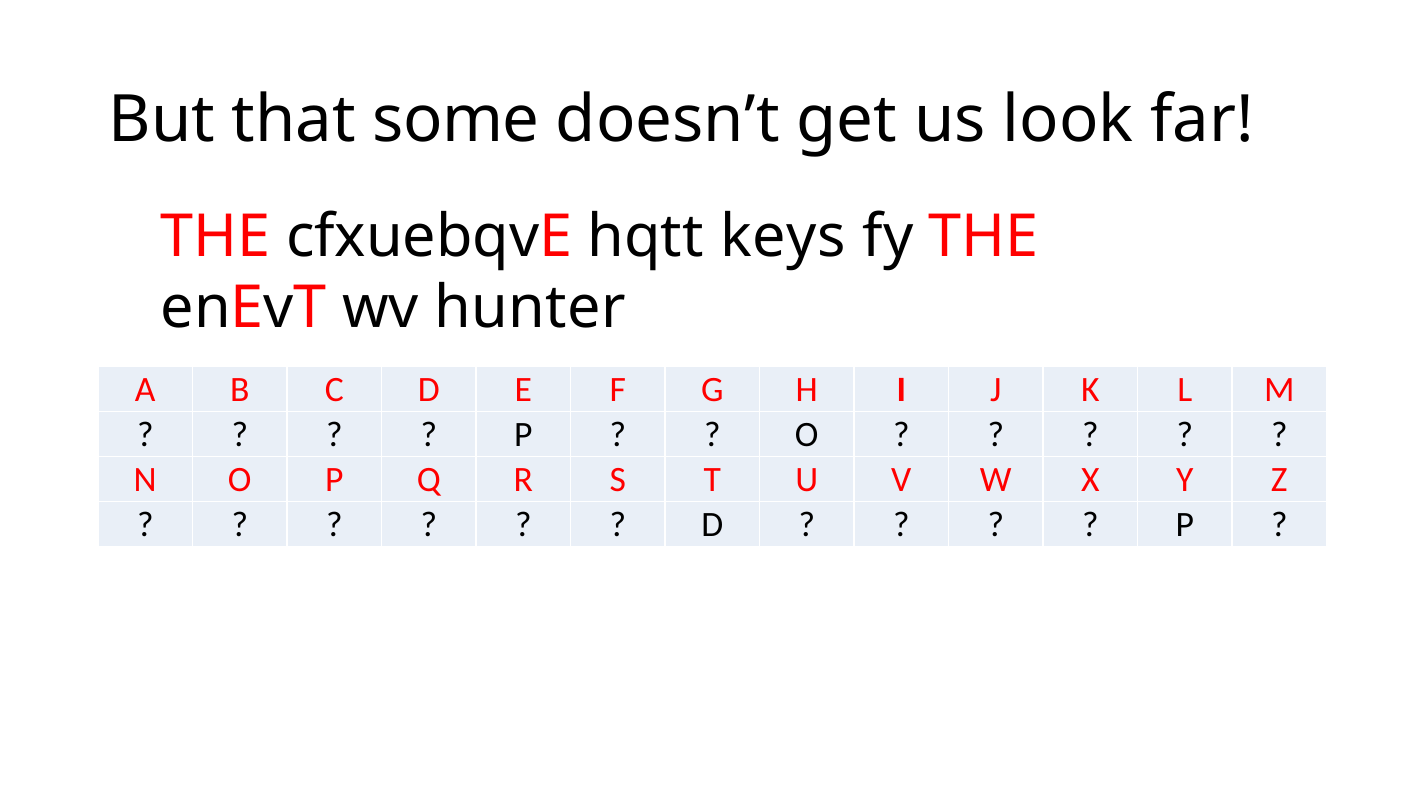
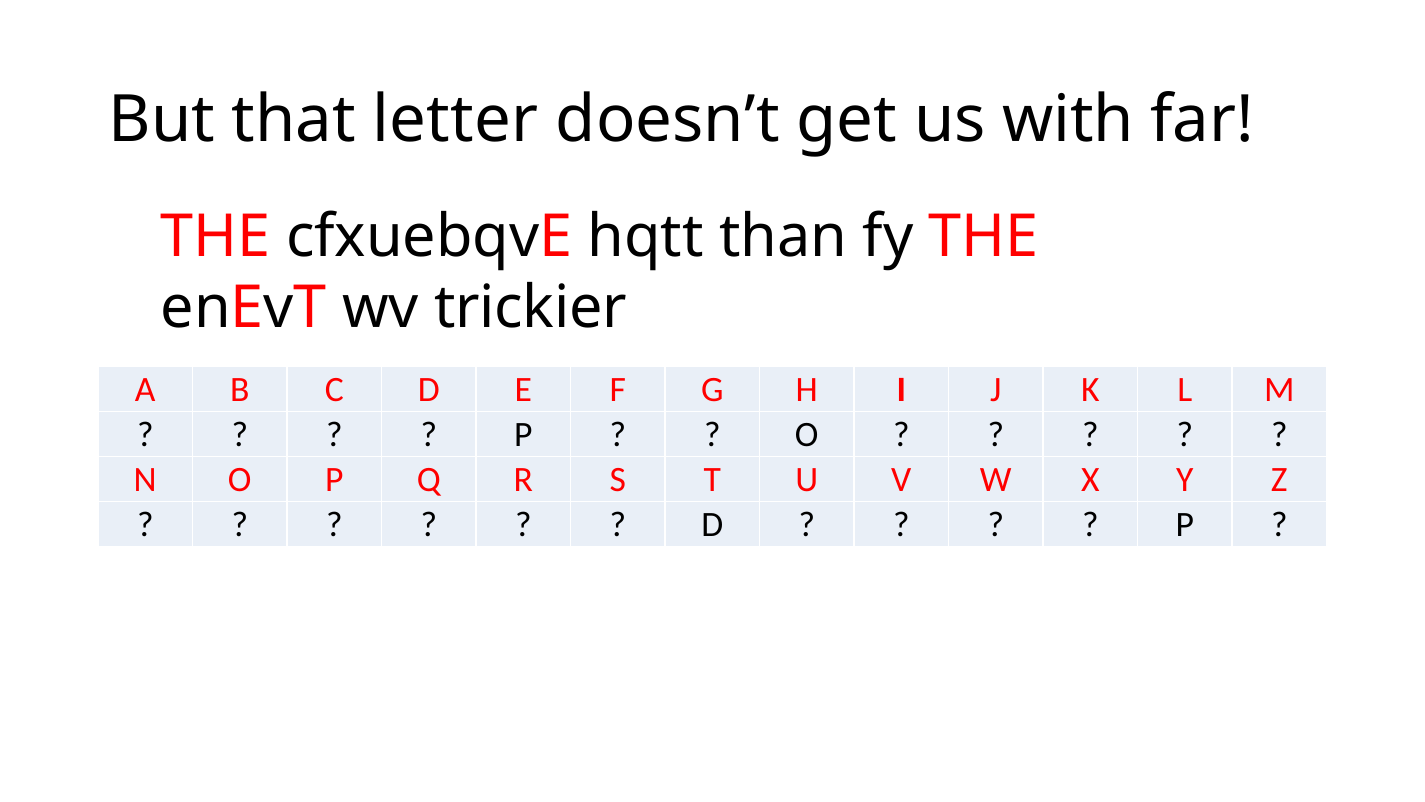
some: some -> letter (456, 120)
look: look -> with (1068, 120)
keys: keys -> than (783, 236)
hunter: hunter -> trickier (531, 308)
